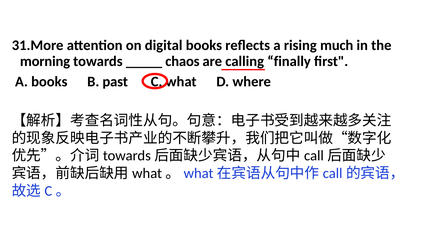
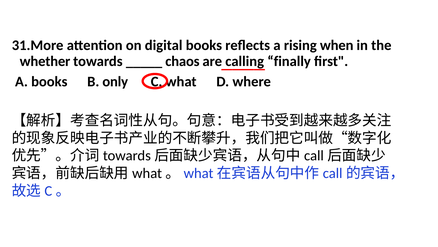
much: much -> when (337, 45)
morning: morning -> whether (45, 61)
past: past -> only (115, 81)
